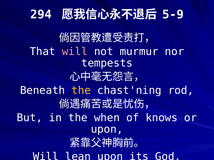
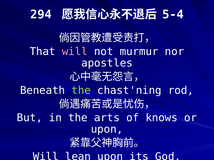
5-9: 5-9 -> 5-4 (173, 15)
tempests: tempests -> apostles (107, 63)
the colour: yellow -> light green (81, 91)
when: when -> arts (107, 118)
